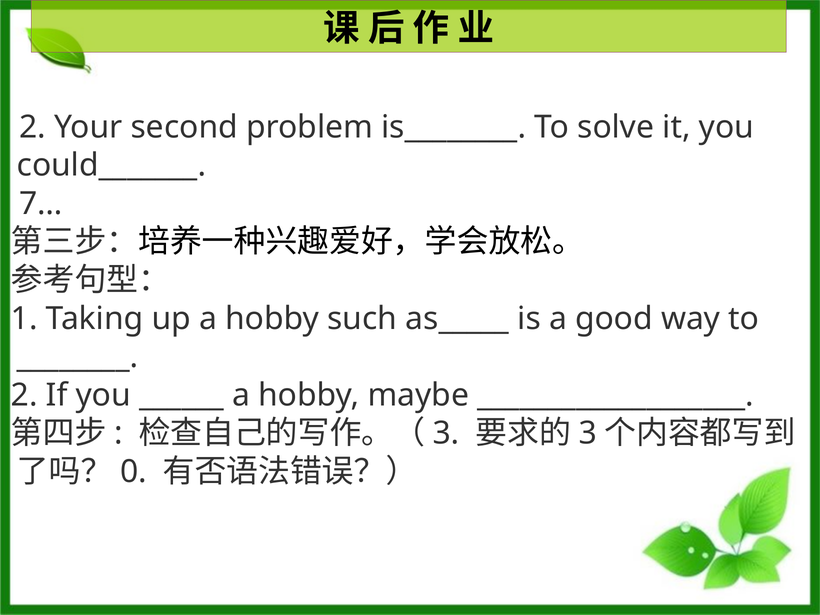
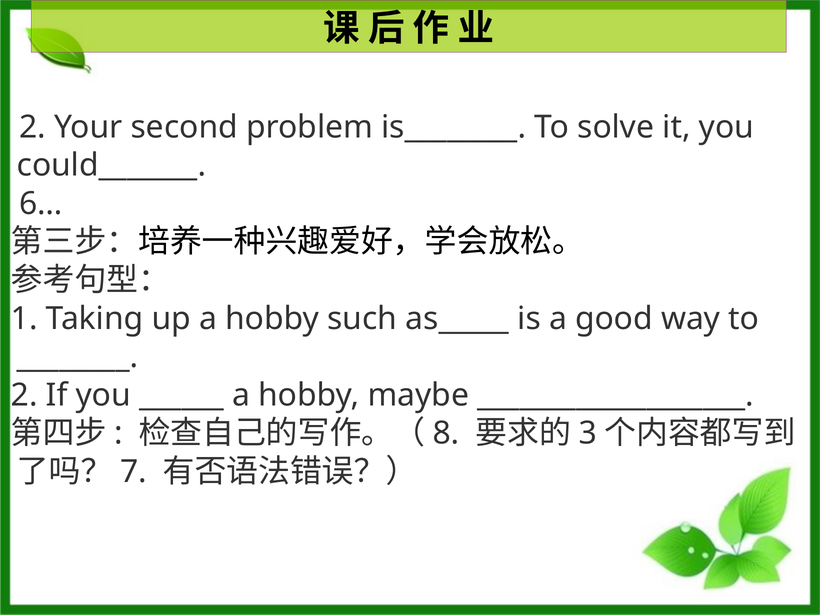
7…: 7… -> 6… (41, 204)
3: 3 -> 8 (446, 433)
0: 0 -> 7 (133, 472)
